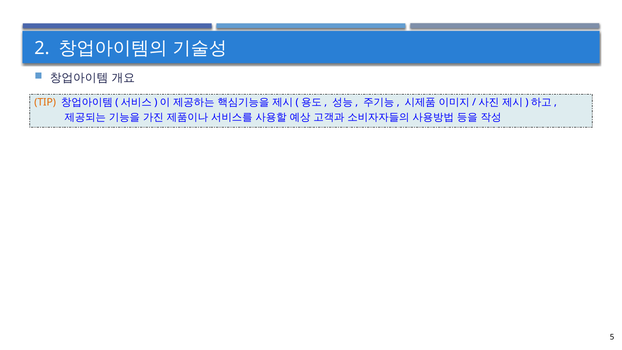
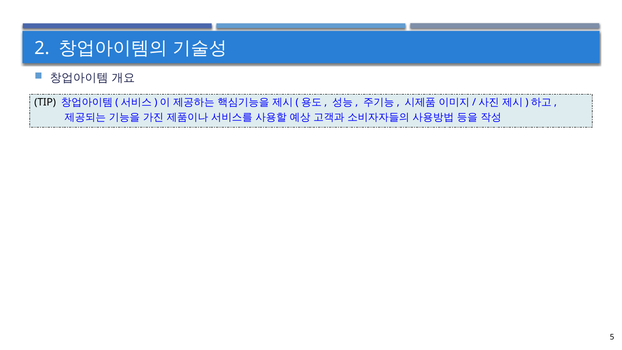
TIP colour: orange -> black (45, 102)
